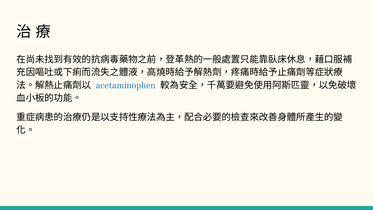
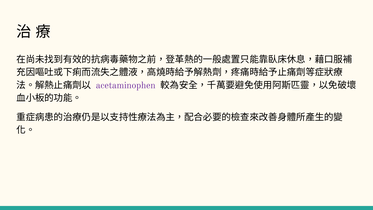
acetaminophen colour: blue -> purple (126, 85)
